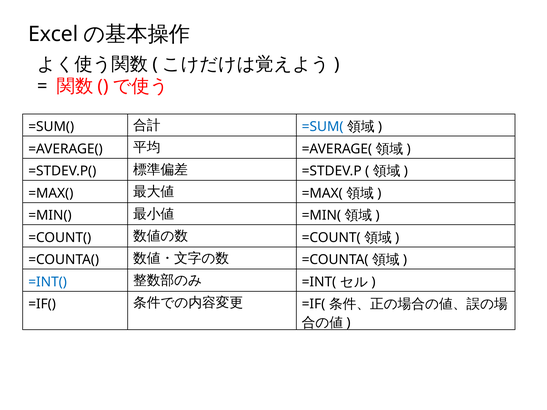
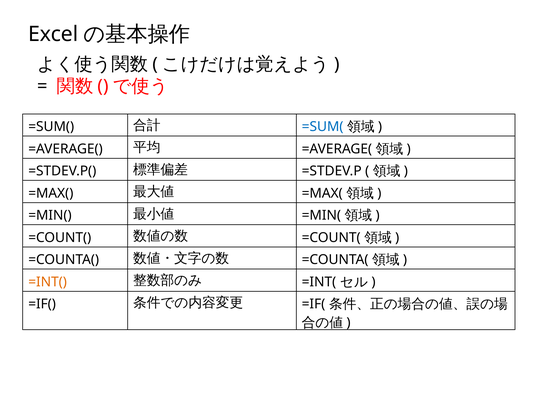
=INT( colour: blue -> orange (48, 282)
